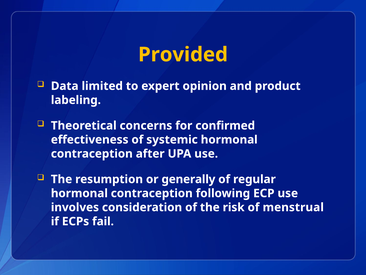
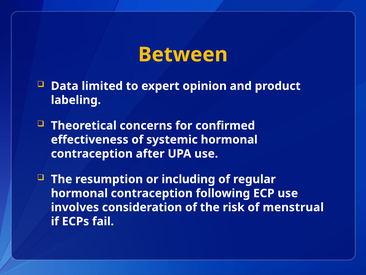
Provided: Provided -> Between (183, 55)
generally: generally -> including (188, 179)
